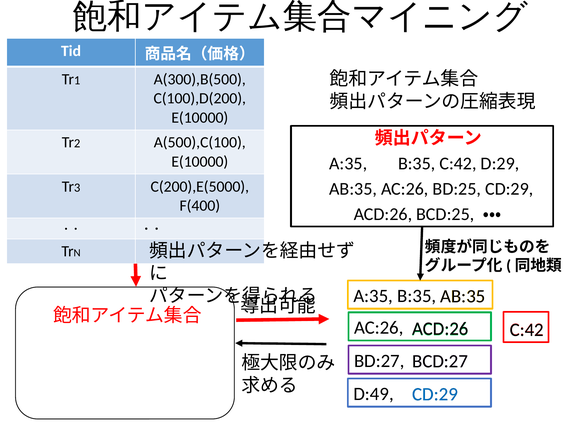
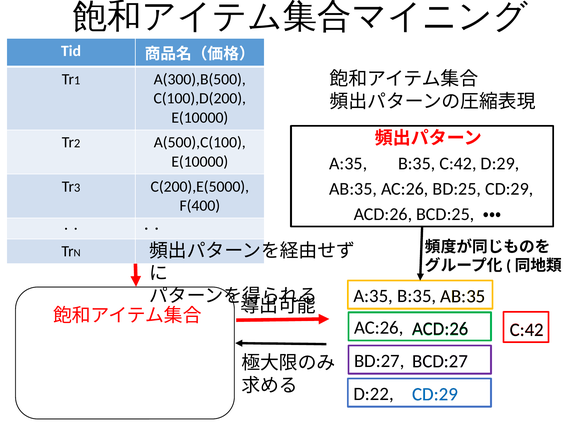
D:49: D:49 -> D:22 (374, 394)
